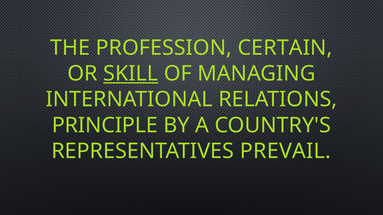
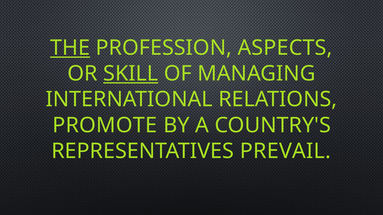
THE underline: none -> present (70, 48)
CERTAIN: CERTAIN -> ASPECTS (285, 48)
PRINCIPLE: PRINCIPLE -> PROMOTE (105, 125)
